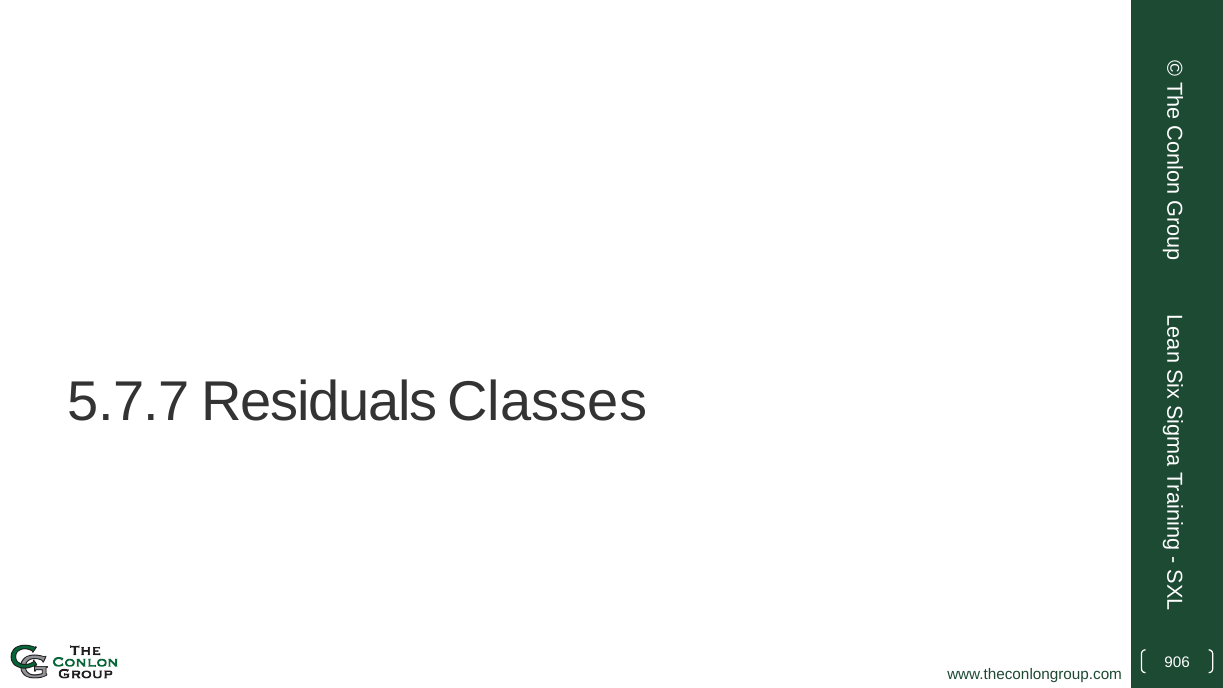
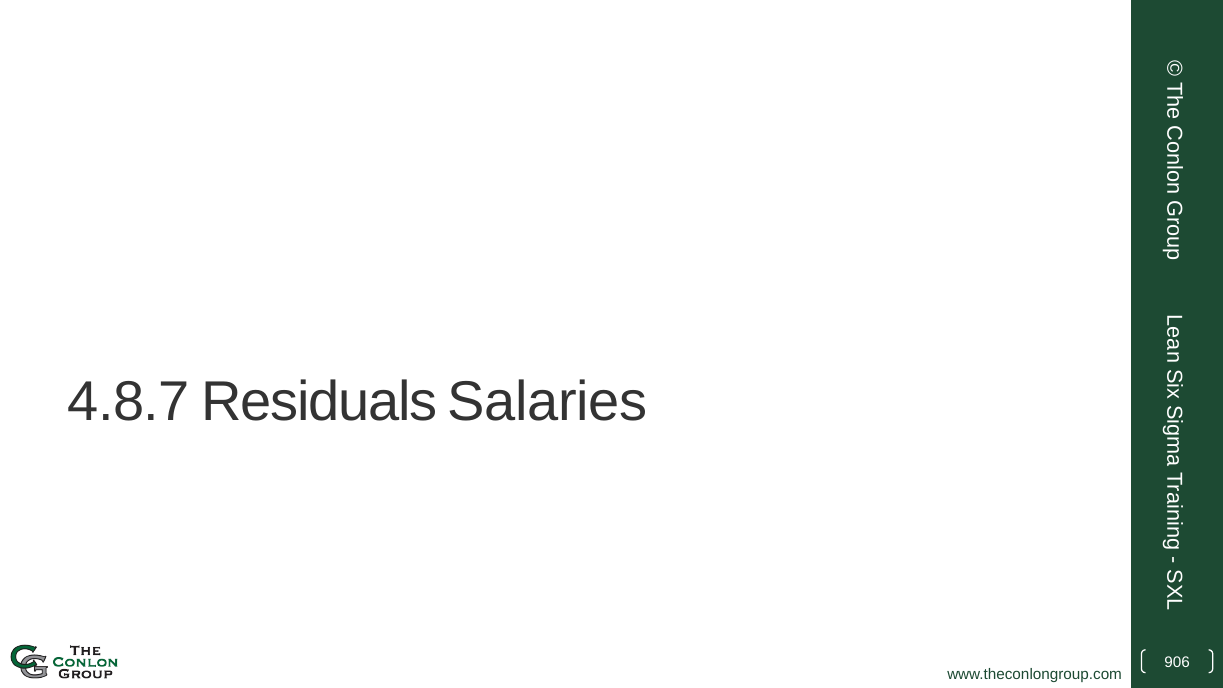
5.7.7: 5.7.7 -> 4.8.7 (129, 402)
Classes: Classes -> Salaries (547, 402)
